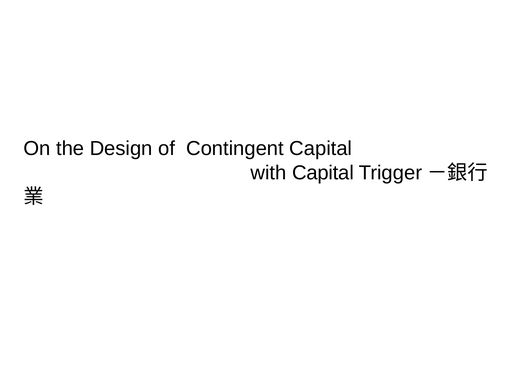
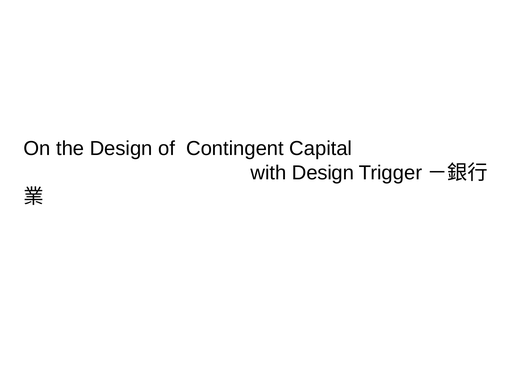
with Capital: Capital -> Design (323, 173)
